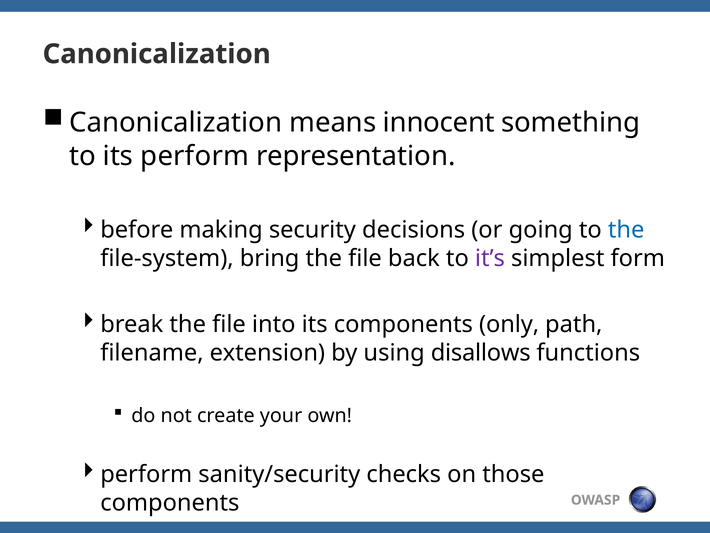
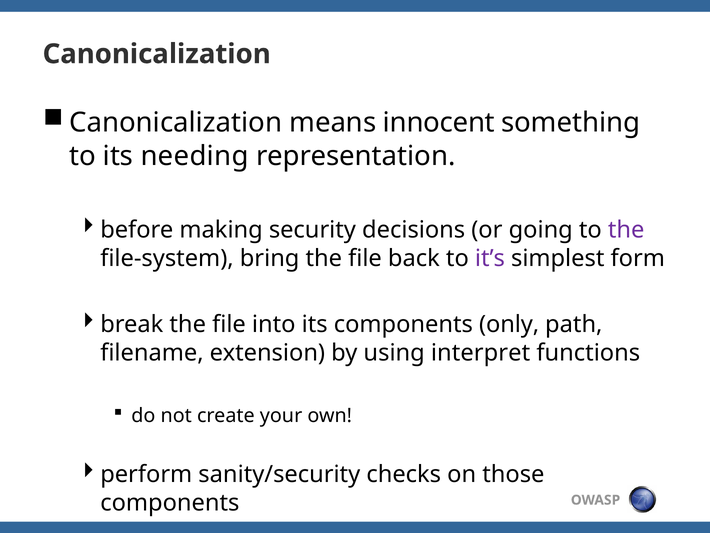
its perform: perform -> needing (195, 156)
the colour: blue -> purple (626, 230)
disallows: disallows -> interpret (481, 353)
